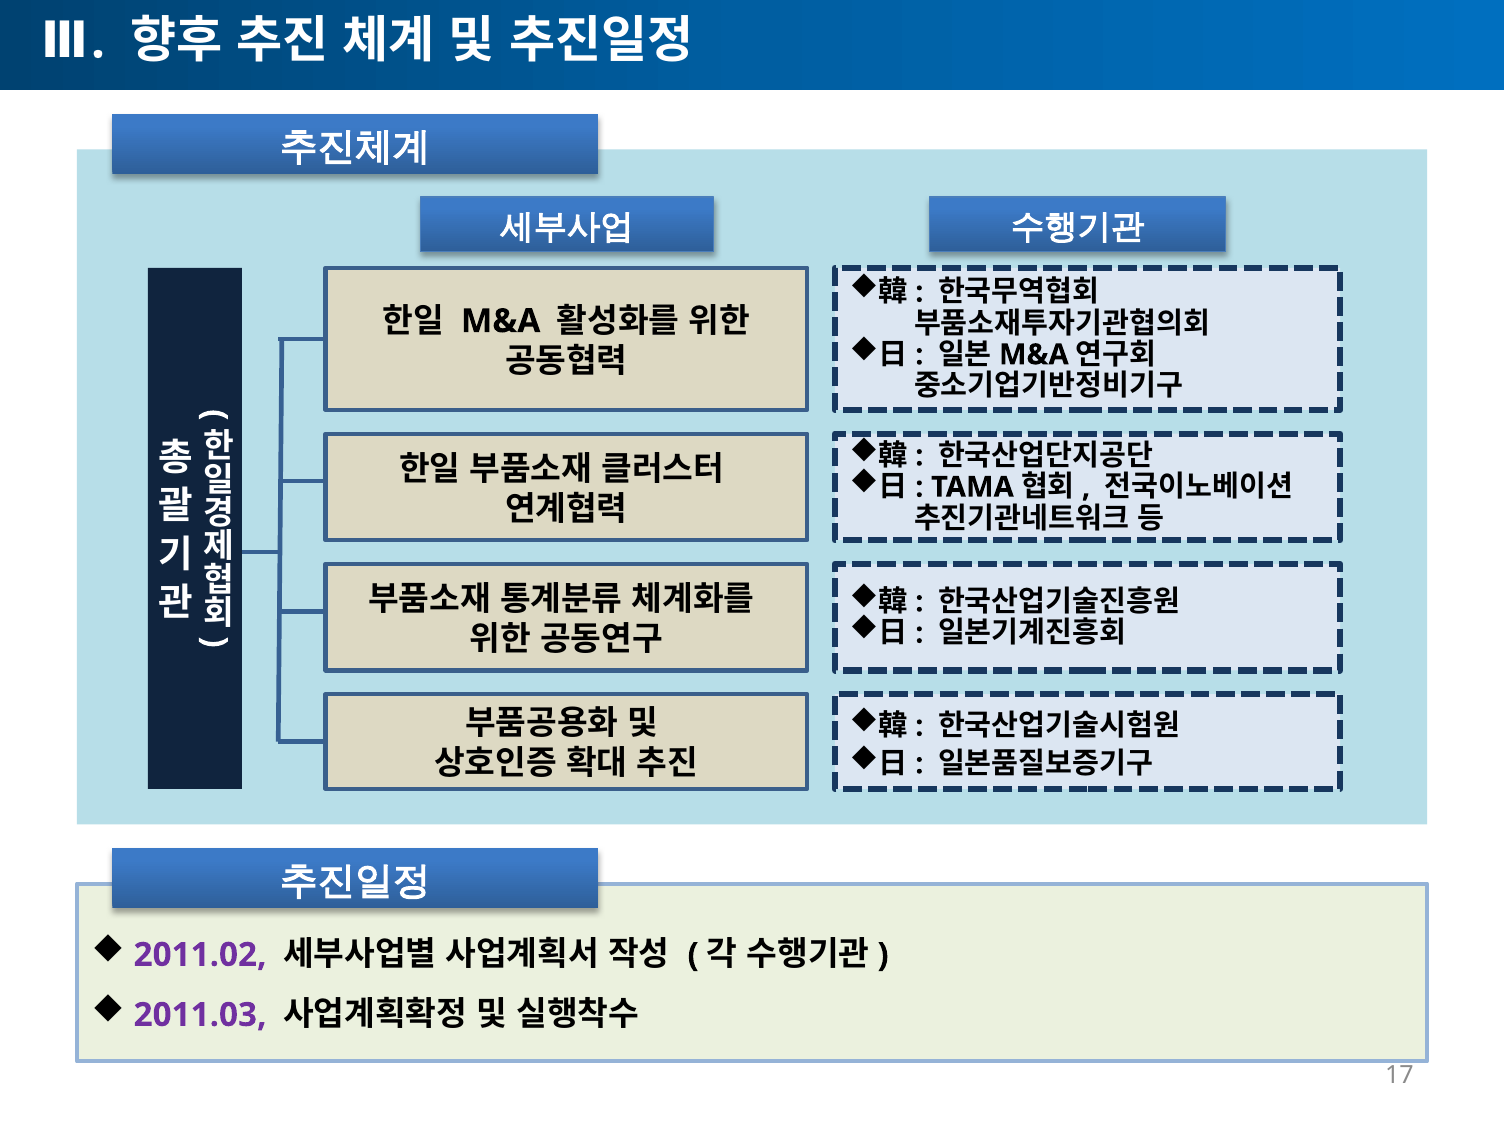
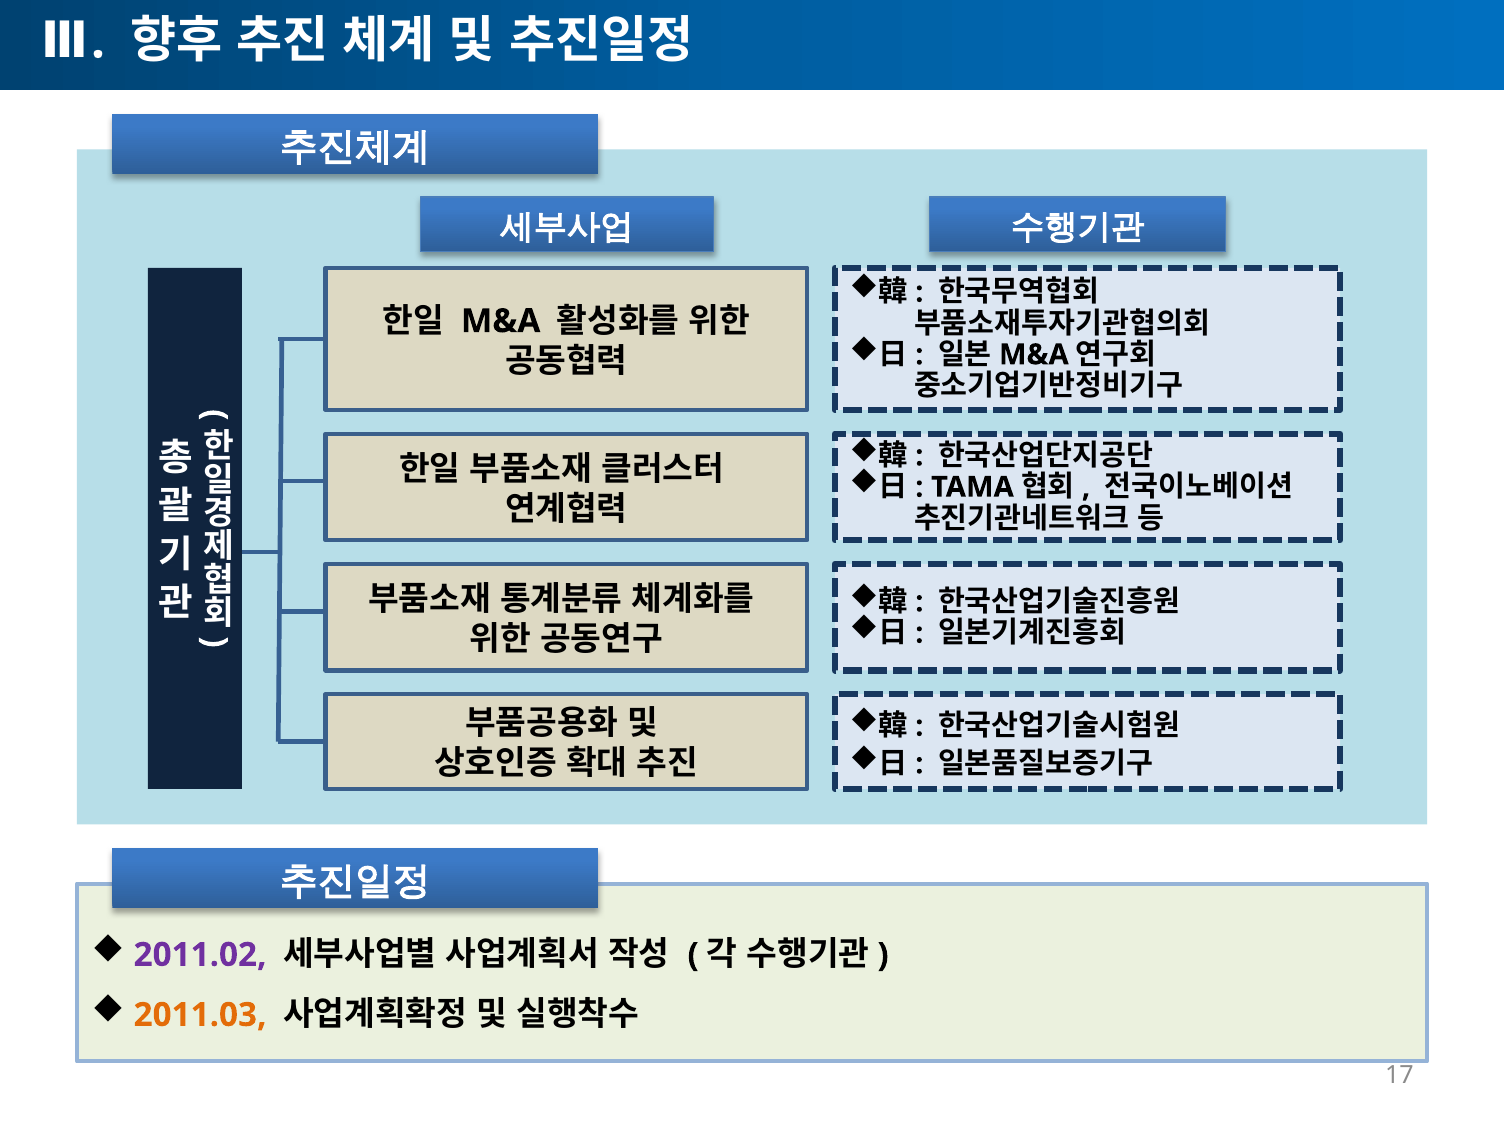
2011.03 colour: purple -> orange (200, 1015)
